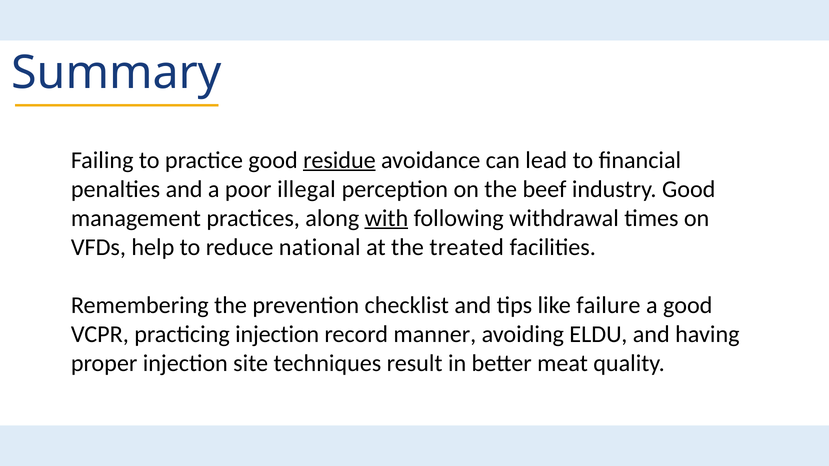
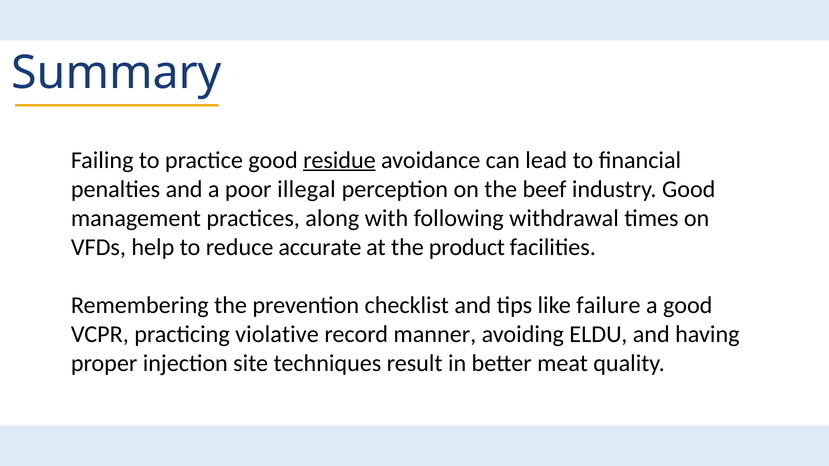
with underline: present -> none (386, 218)
national: national -> accurate (320, 247)
treated: treated -> product (467, 247)
practicing injection: injection -> violative (277, 334)
